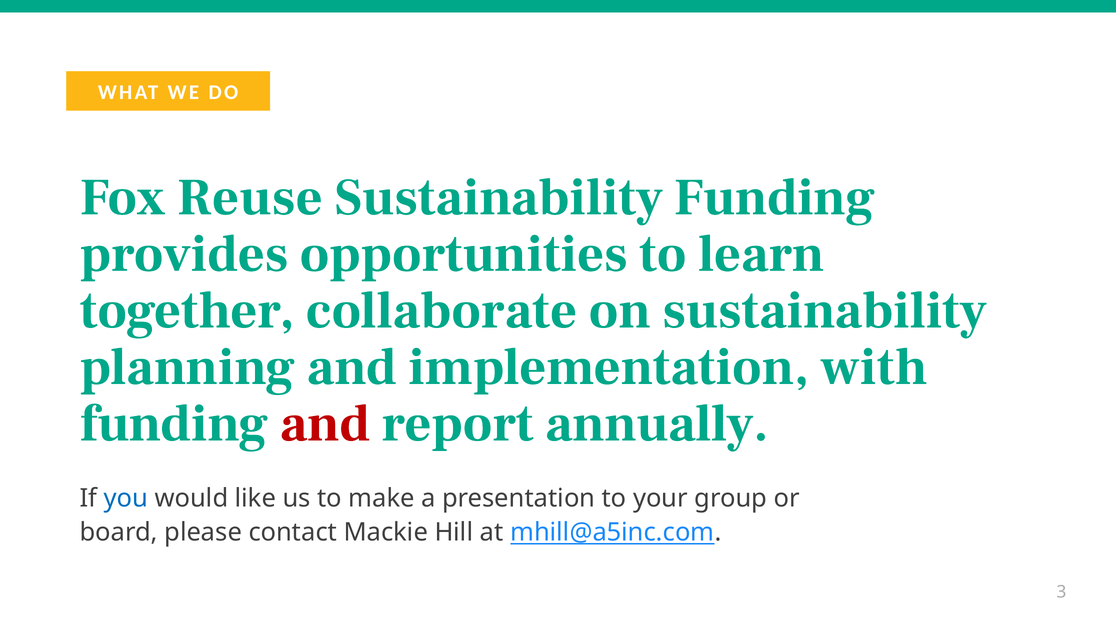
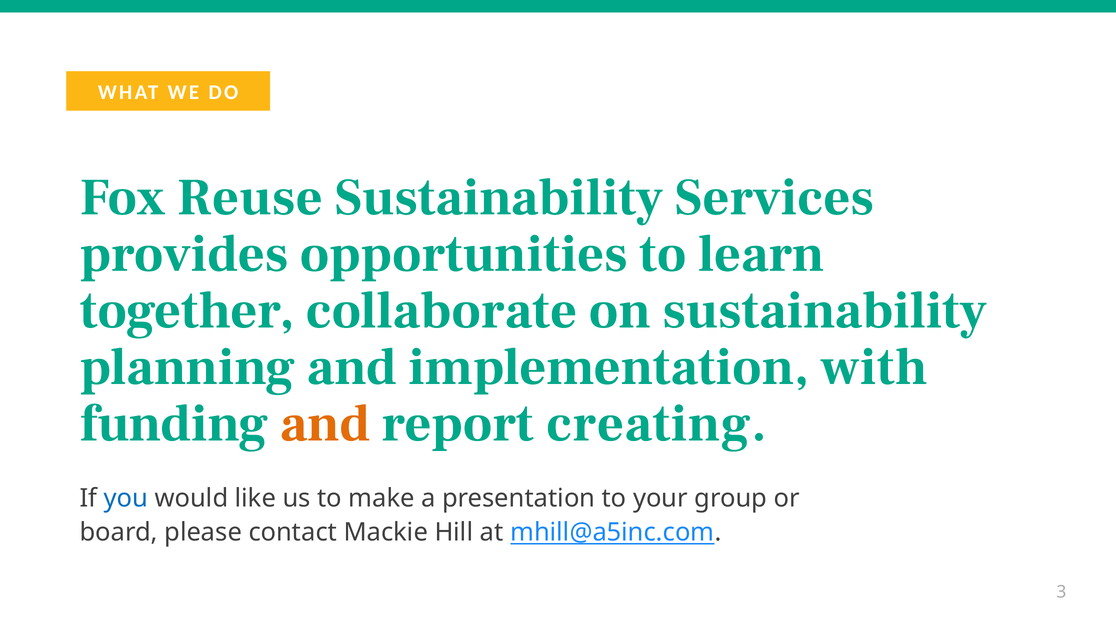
Sustainability Funding: Funding -> Services (774, 197)
and colour: red -> orange (325, 423)
annually: annually -> creating (656, 423)
